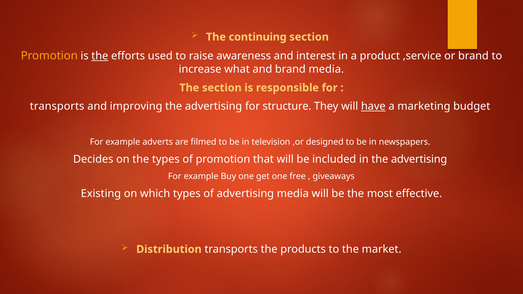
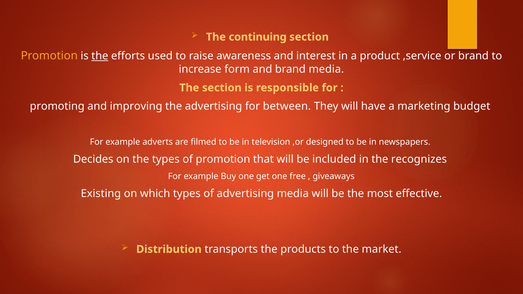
what: what -> form (237, 69)
transports: transports -> promoting (57, 106)
structure: structure -> between (287, 106)
have underline: present -> none (373, 106)
in the advertising: advertising -> recognizes (419, 159)
